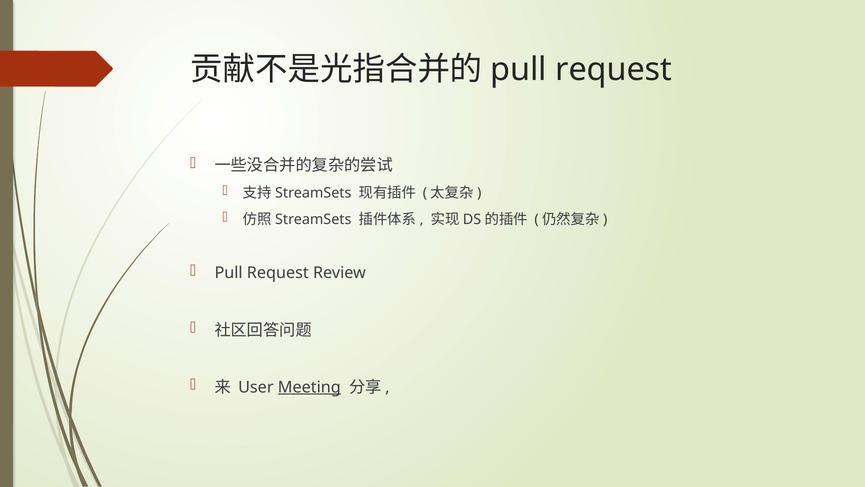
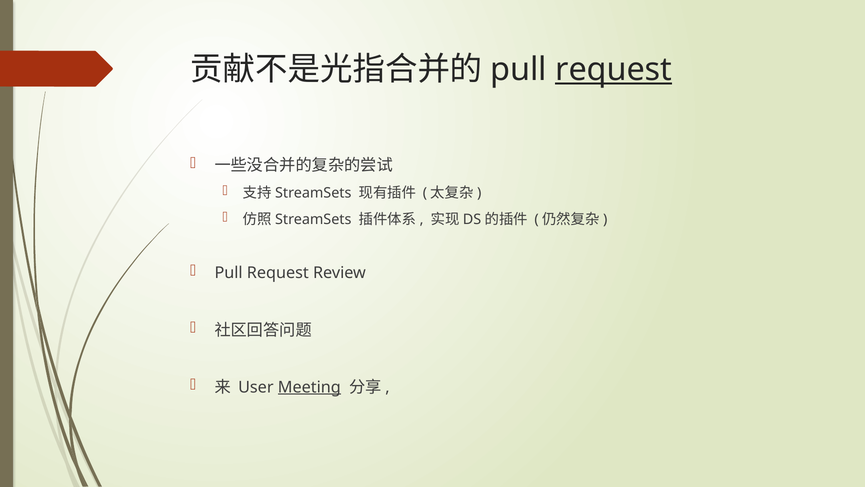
request underline: none -> present (614, 69)
